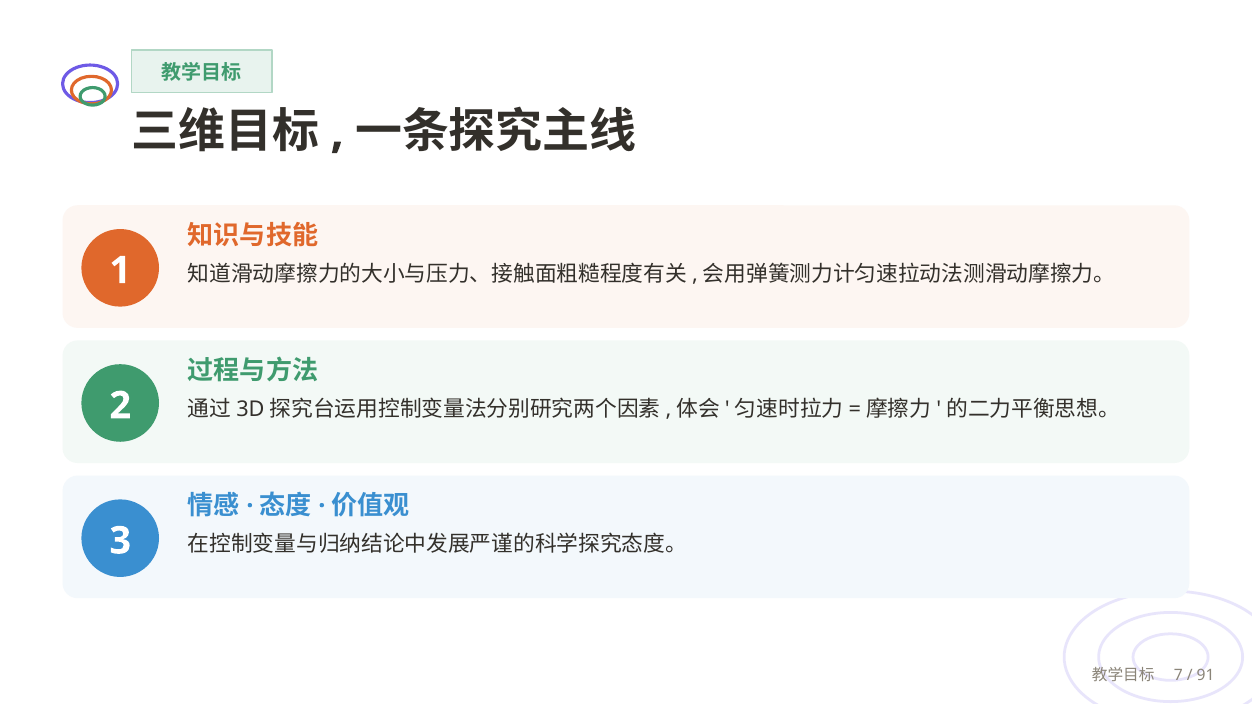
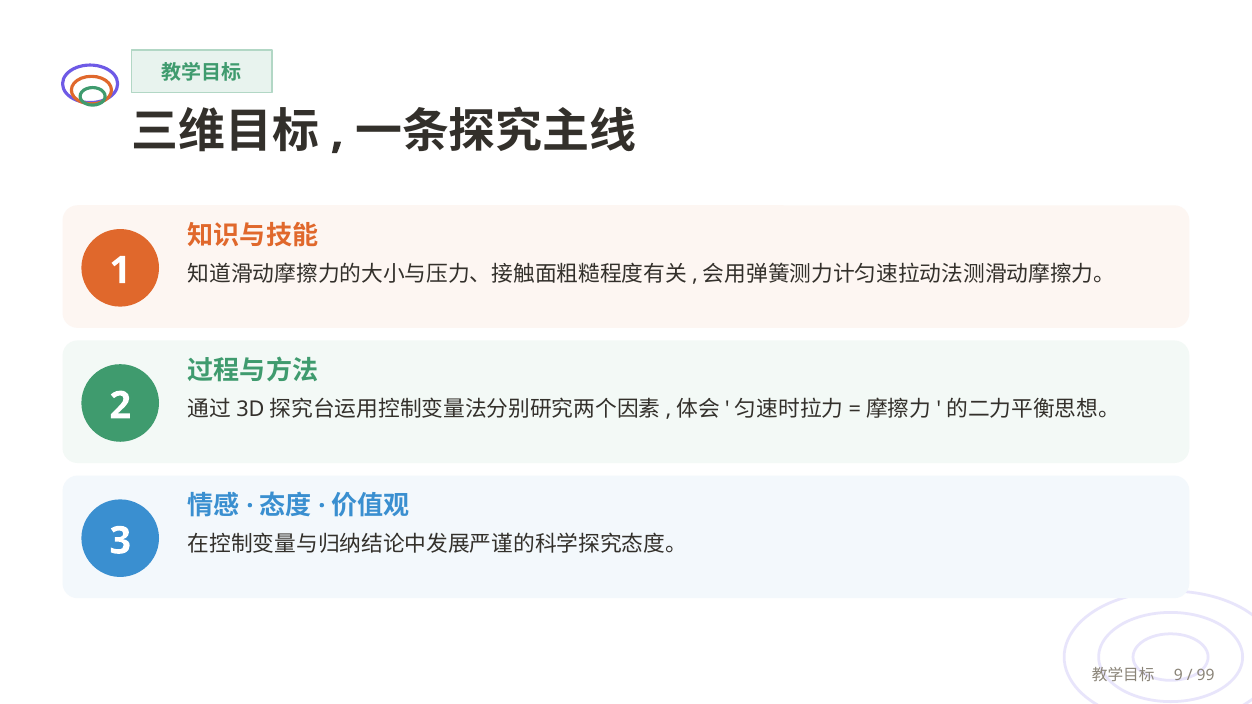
7: 7 -> 9 (1178, 676)
91: 91 -> 99 (1206, 676)
